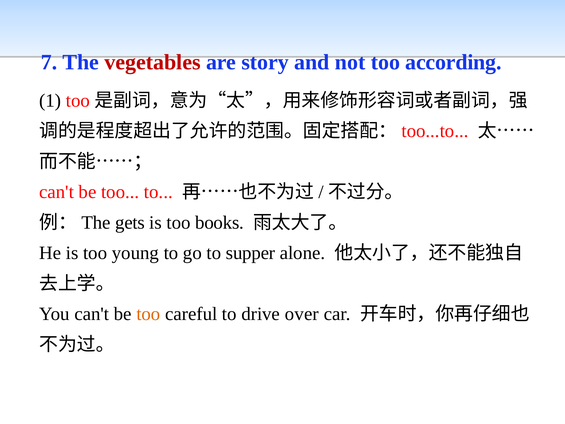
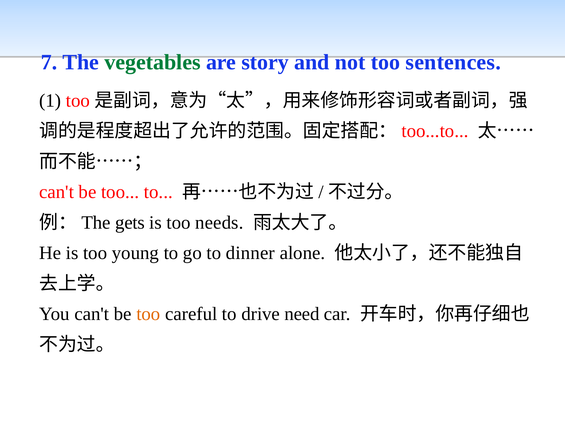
vegetables colour: red -> green (153, 62)
according: according -> sentences (453, 62)
books: books -> needs (219, 222)
supper: supper -> dinner (250, 253)
over: over -> need (302, 314)
